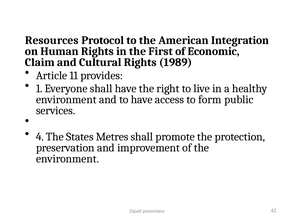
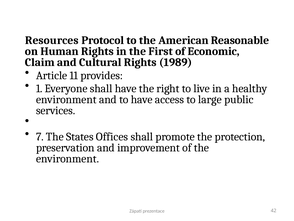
Integration: Integration -> Reasonable (240, 40)
form: form -> large (210, 99)
4: 4 -> 7 (40, 136)
Metres: Metres -> Offices (112, 136)
